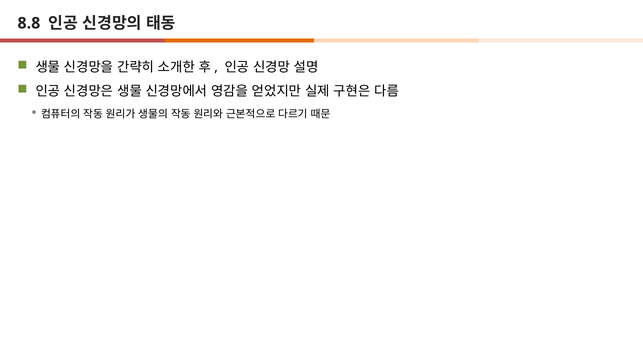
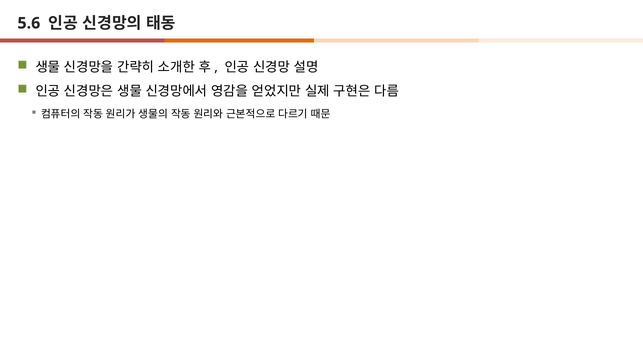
8.8: 8.8 -> 5.6 (29, 23)
